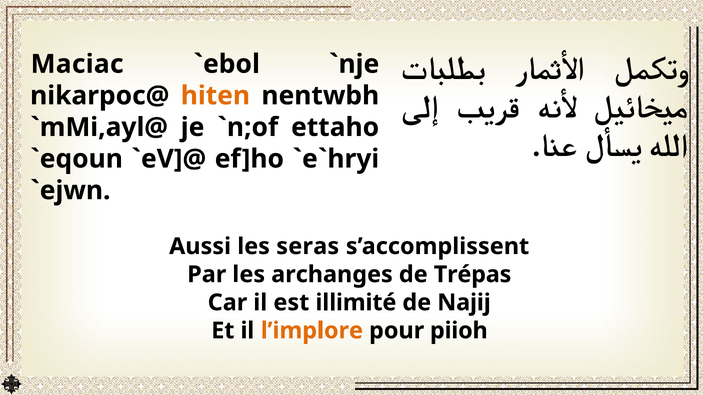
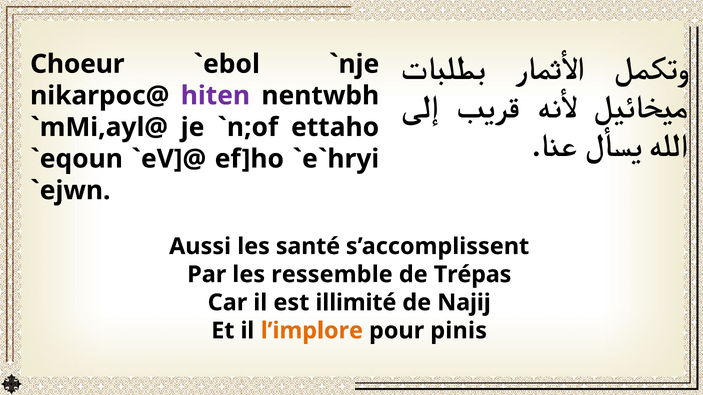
Maciac: Maciac -> Choeur (77, 64)
hiten colour: orange -> purple (215, 96)
seras: seras -> santé (308, 247)
archanges: archanges -> ressemble (332, 275)
piioh: piioh -> pinis (459, 331)
